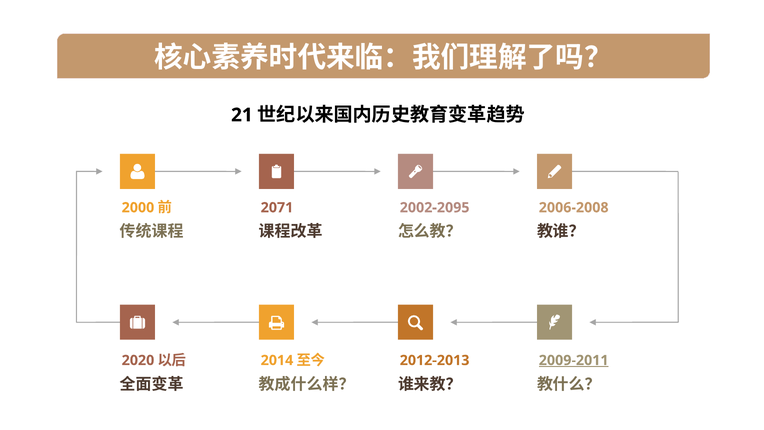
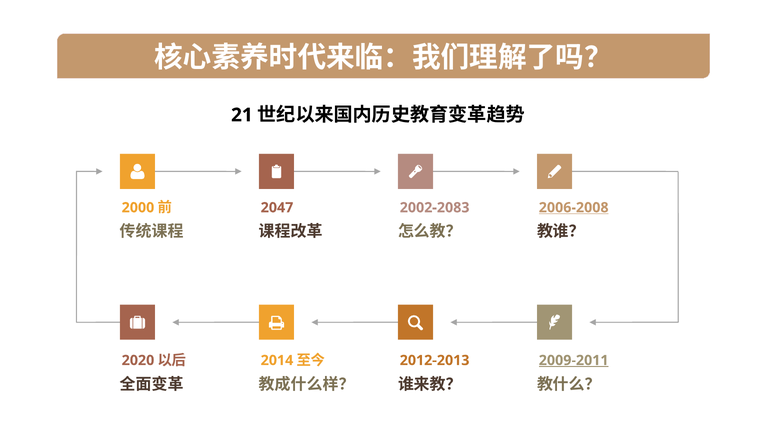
2071: 2071 -> 2047 (277, 208)
2002-2095: 2002-2095 -> 2002-2083 (435, 208)
2006-2008 underline: none -> present (574, 208)
